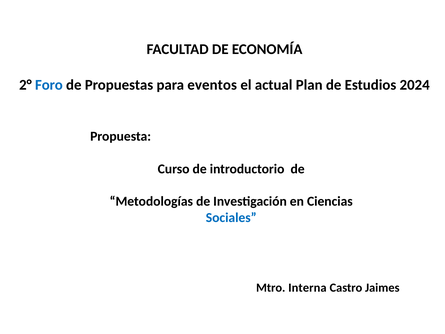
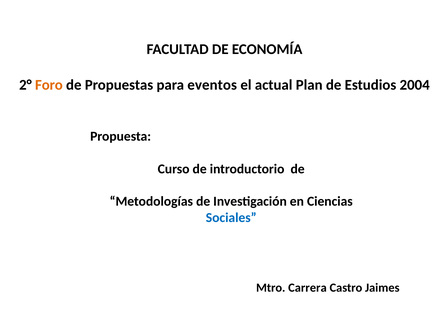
Foro colour: blue -> orange (49, 85)
2024: 2024 -> 2004 (415, 85)
Interna: Interna -> Carrera (307, 288)
